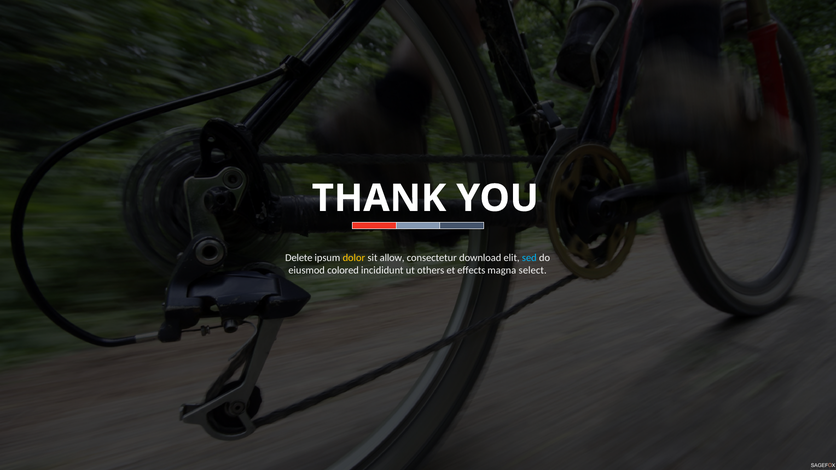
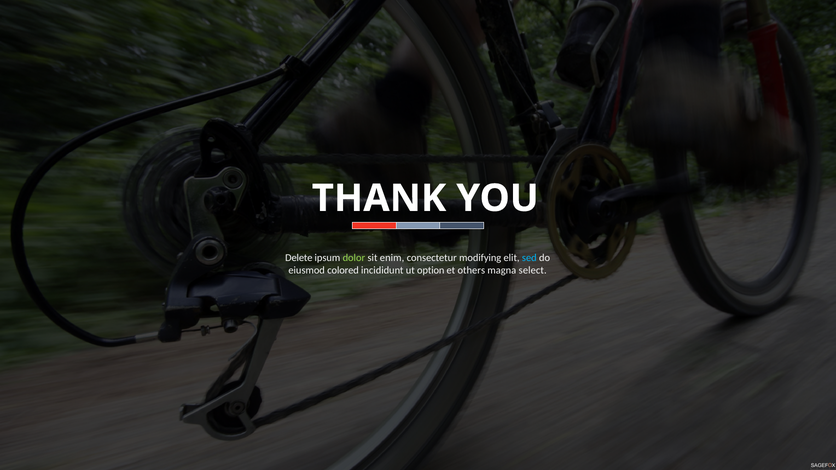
dolor colour: yellow -> light green (354, 258)
allow: allow -> enim (392, 258)
download: download -> modifying (480, 258)
others: others -> option (431, 271)
effects: effects -> others (471, 271)
